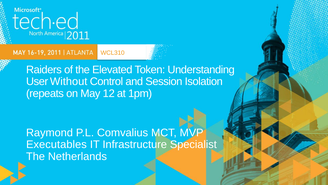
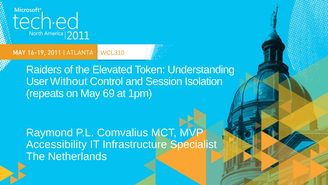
12: 12 -> 69 (109, 93)
Executables: Executables -> Accessibility (56, 144)
